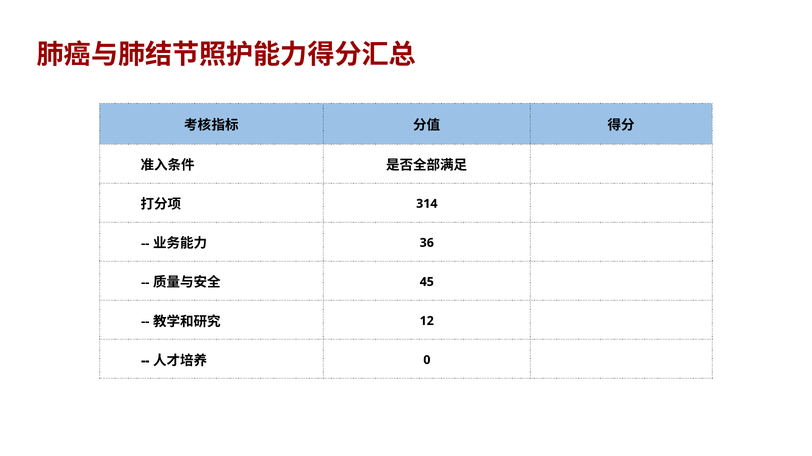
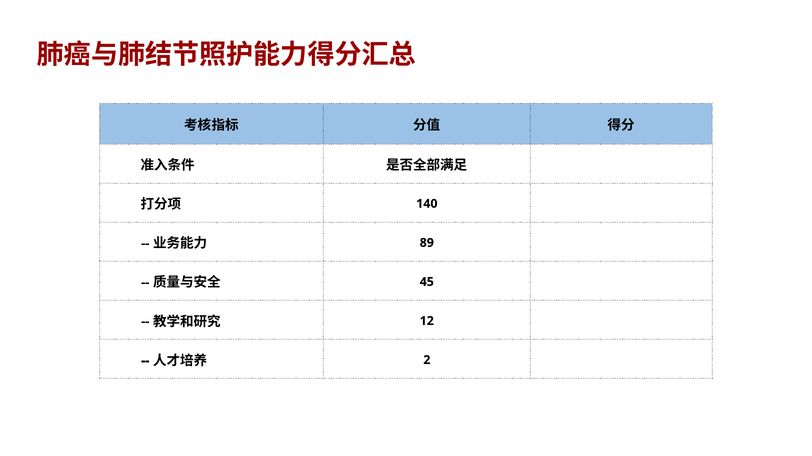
314: 314 -> 140 (427, 204)
36: 36 -> 89 (427, 243)
0: 0 -> 2 (427, 361)
